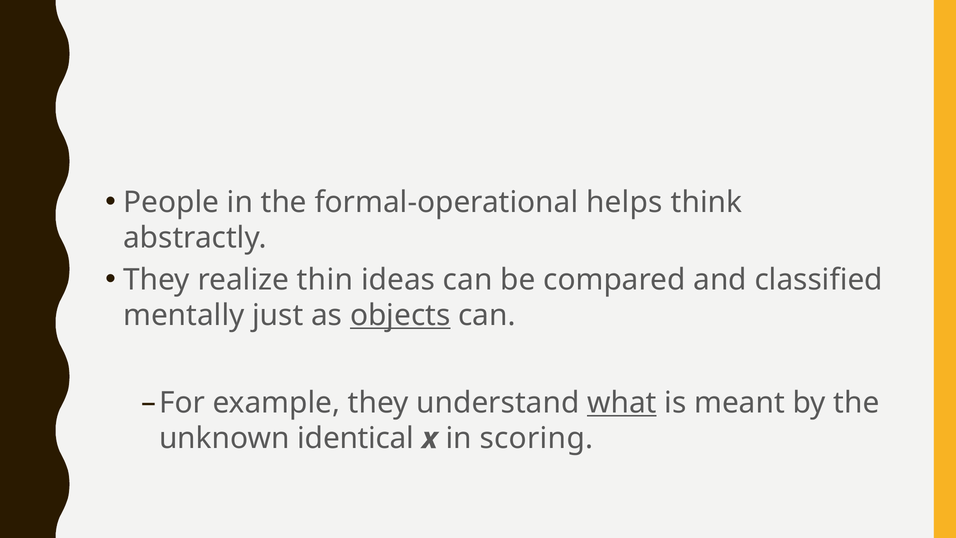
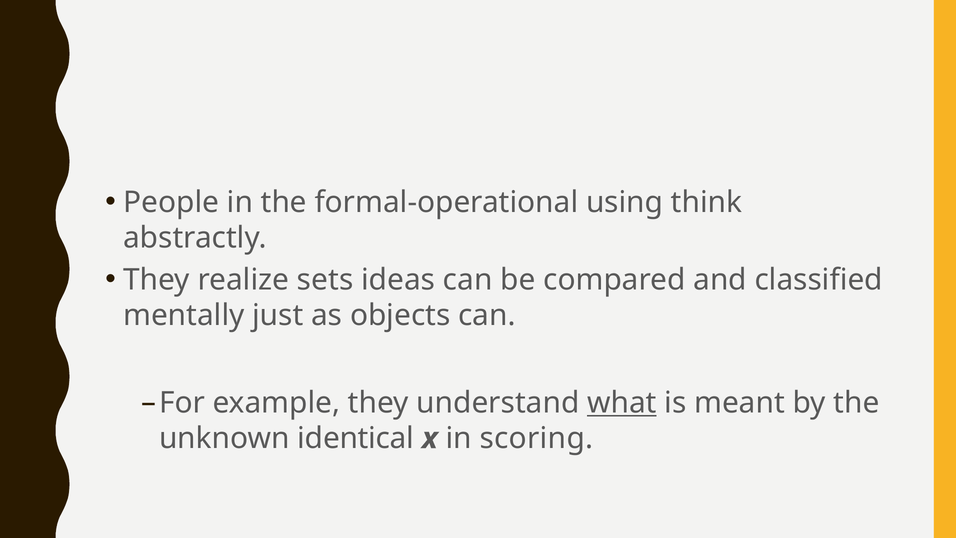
helps: helps -> using (625, 202)
thin: thin -> sets (325, 280)
objects underline: present -> none (400, 315)
